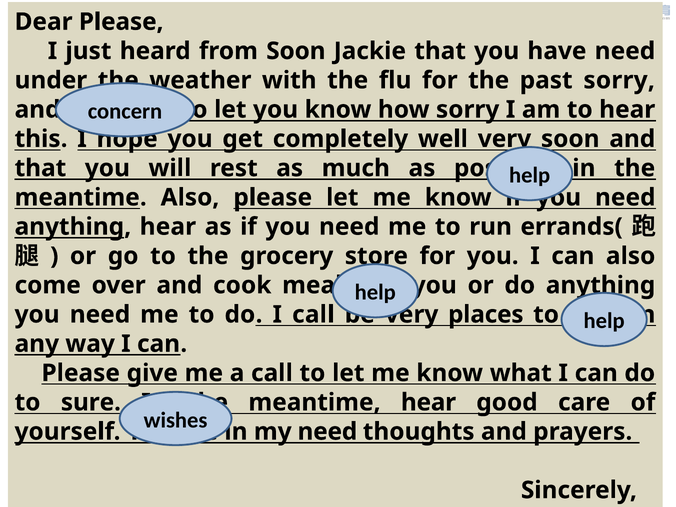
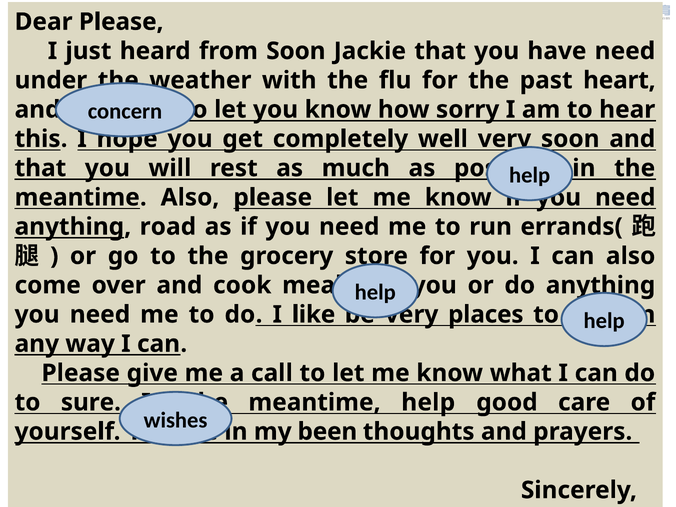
past sorry: sorry -> heart (619, 80)
anything hear: hear -> road (168, 227)
I call: call -> like (314, 315)
meantime hear: hear -> help (428, 402)
my need: need -> been (327, 432)
